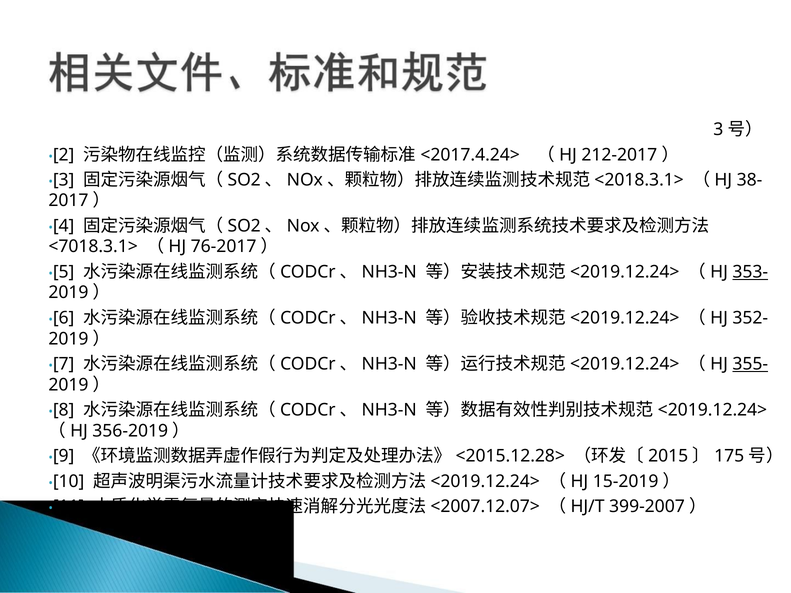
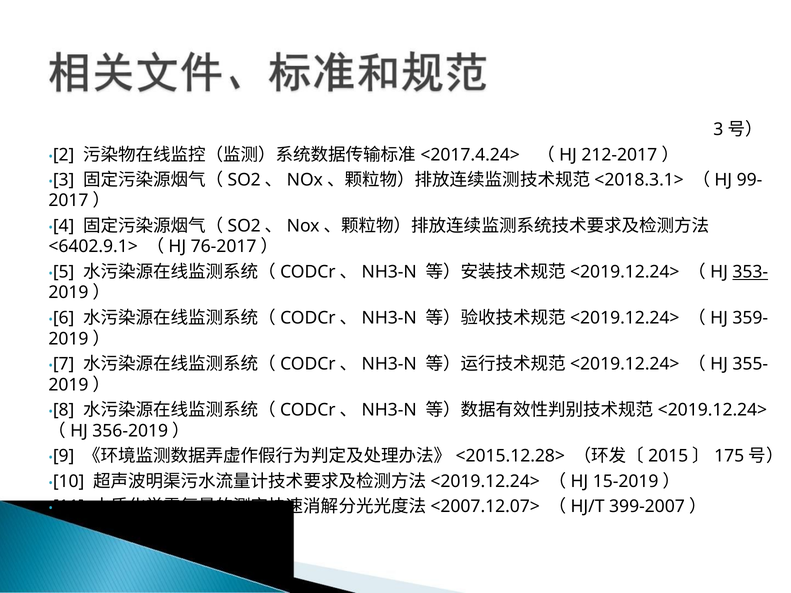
38-: 38- -> 99- (750, 180)
<7018.3.1>: <7018.3.1> -> <6402.9.1> (93, 247)
352-: 352- -> 359- (750, 318)
355- underline: present -> none (750, 364)
